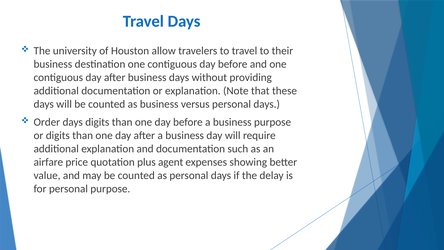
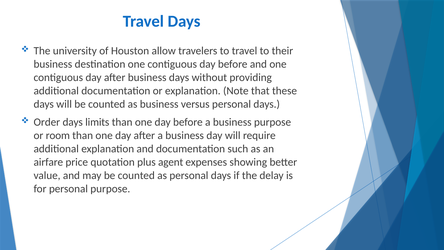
days digits: digits -> limits (97, 122)
or digits: digits -> room (58, 135)
